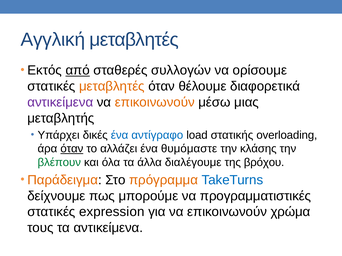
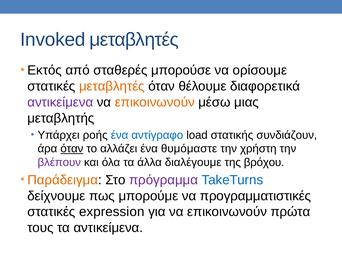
Αγγλική: Αγγλική -> Invoked (53, 40)
από underline: present -> none (78, 70)
συλλογών: συλλογών -> μπορούσε (181, 70)
δικές: δικές -> ροής (95, 135)
overloading: overloading -> συνδιάζουν (287, 135)
κλάσης: κλάσης -> χρήστη (258, 149)
βλέπουν colour: green -> purple (59, 163)
πρόγραμμα colour: orange -> purple (164, 180)
χρώμα: χρώμα -> πρώτα (290, 212)
